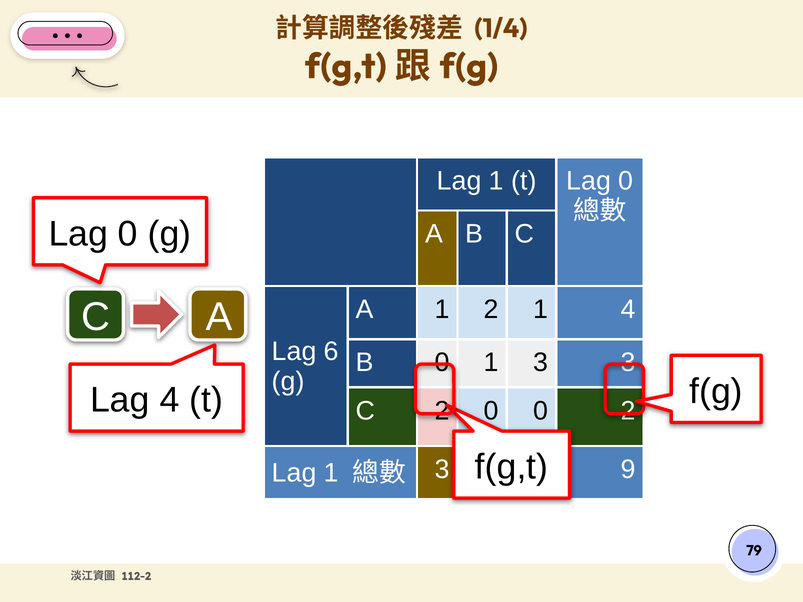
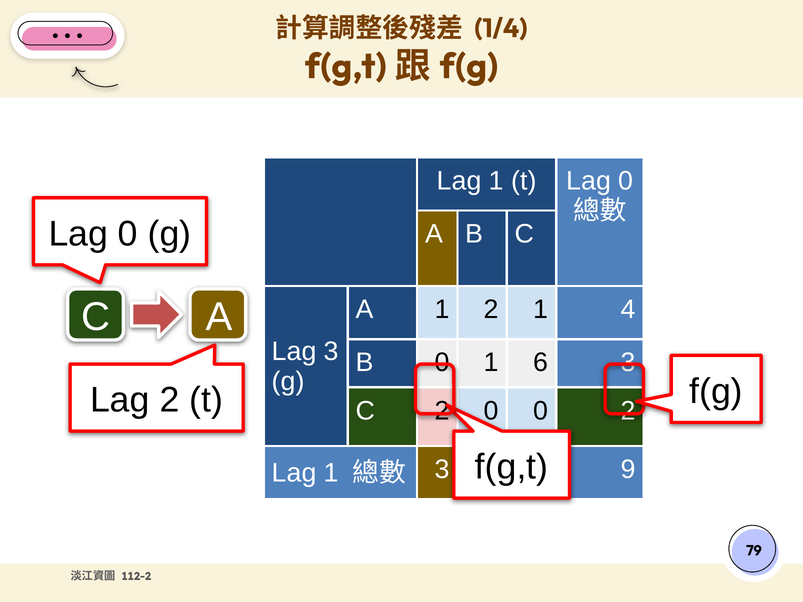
Lag 6: 6 -> 3 (331, 352)
1 3: 3 -> 6 (541, 363)
Lag 4: 4 -> 2 (169, 400)
